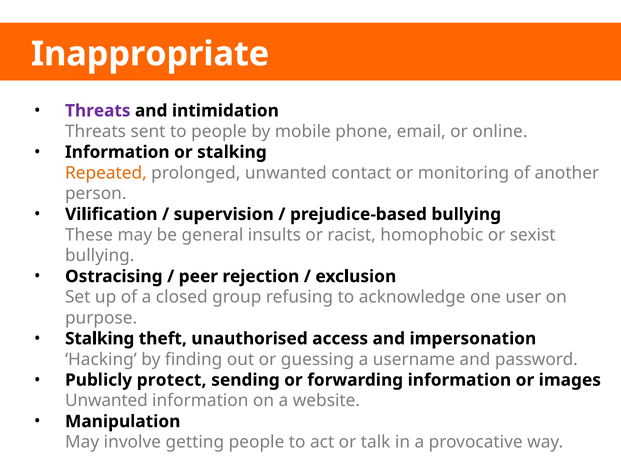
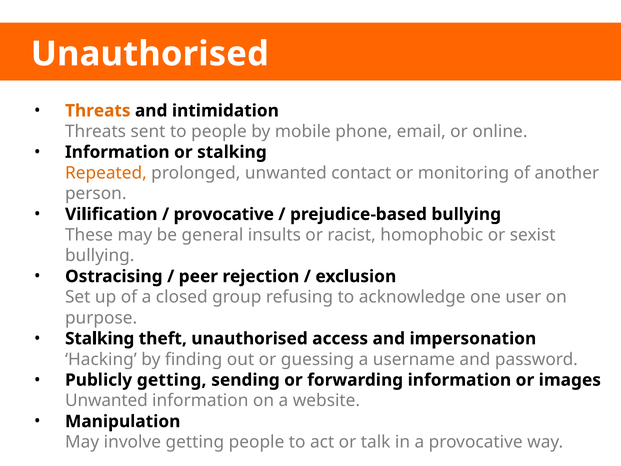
Inappropriate: Inappropriate -> Unauthorised (150, 54)
Threats colour: purple -> orange (98, 111)
supervision: supervision -> provocative (224, 214)
Publicly protect: protect -> getting (172, 380)
